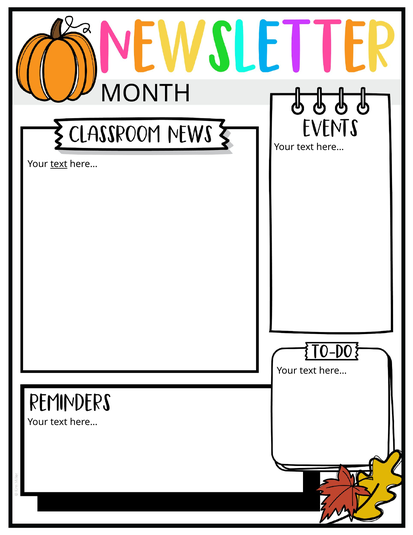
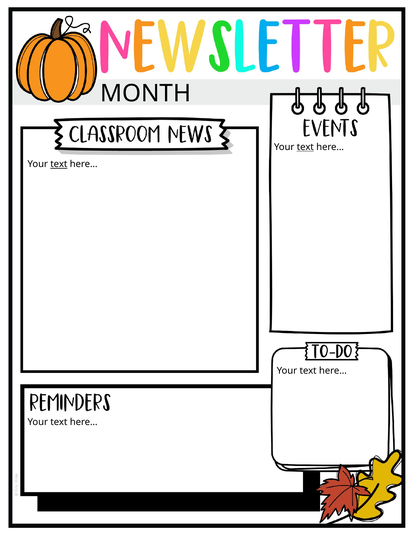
text underline: none -> present (305, 147)
